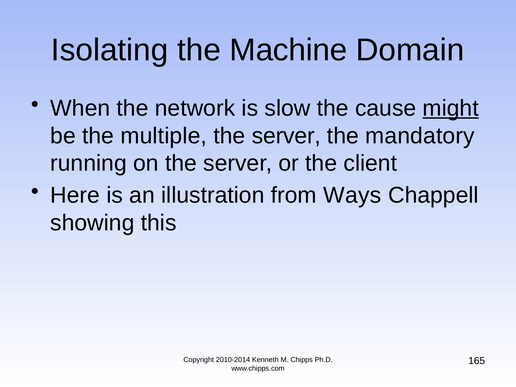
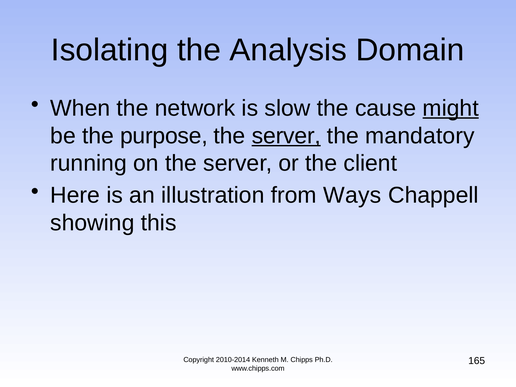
Machine: Machine -> Analysis (288, 50)
multiple: multiple -> purpose (164, 136)
server underline: none -> present (286, 136)
